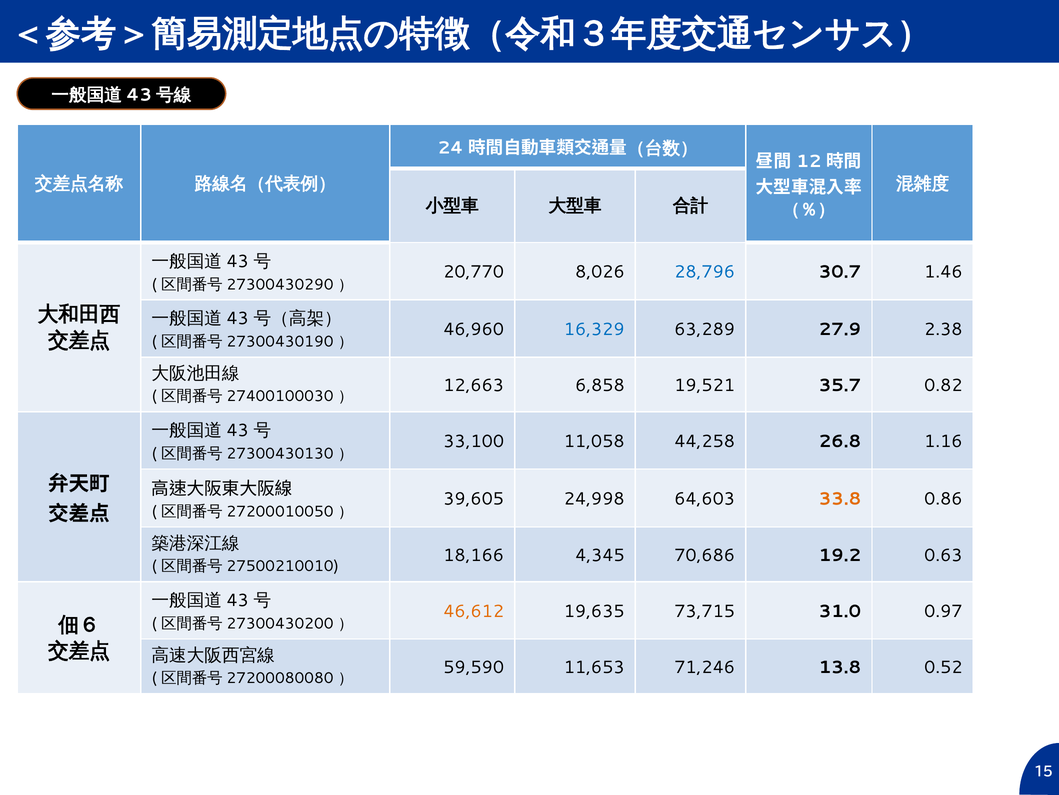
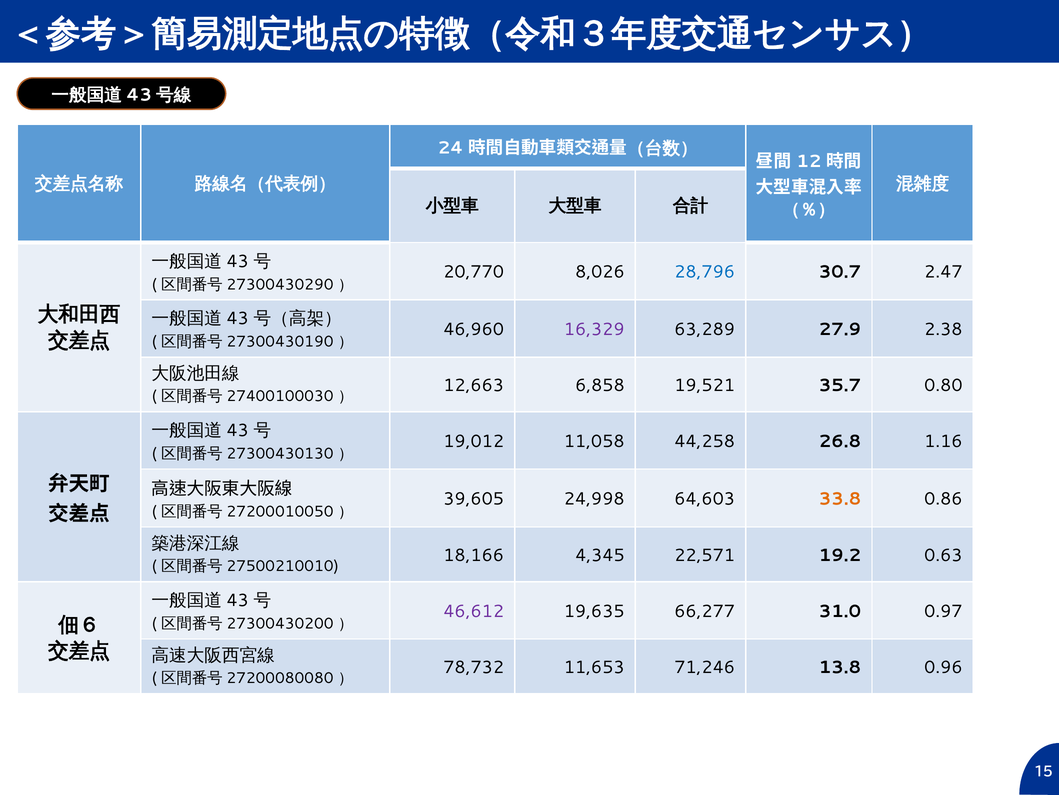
1.46: 1.46 -> 2.47 (943, 272)
16,329 colour: blue -> purple (594, 329)
0.82: 0.82 -> 0.80 (943, 385)
33,100: 33,100 -> 19,012 (474, 441)
70,686: 70,686 -> 22,571 (705, 555)
46,612 colour: orange -> purple (474, 611)
73,715: 73,715 -> 66,277 (705, 611)
59,590: 59,590 -> 78,732 (474, 667)
0.52: 0.52 -> 0.96 (943, 667)
